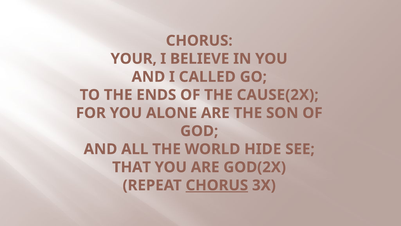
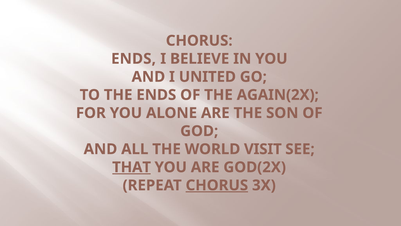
YOUR: YOUR -> ENDS (134, 59)
CALLED: CALLED -> UNITED (207, 77)
CAUSE(2X: CAUSE(2X -> AGAIN(2X (278, 95)
HIDE: HIDE -> VISIT (263, 149)
THAT underline: none -> present (132, 167)
